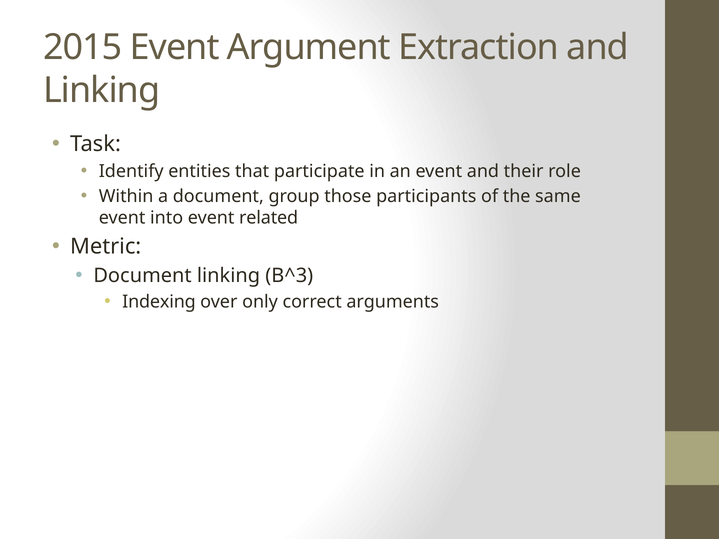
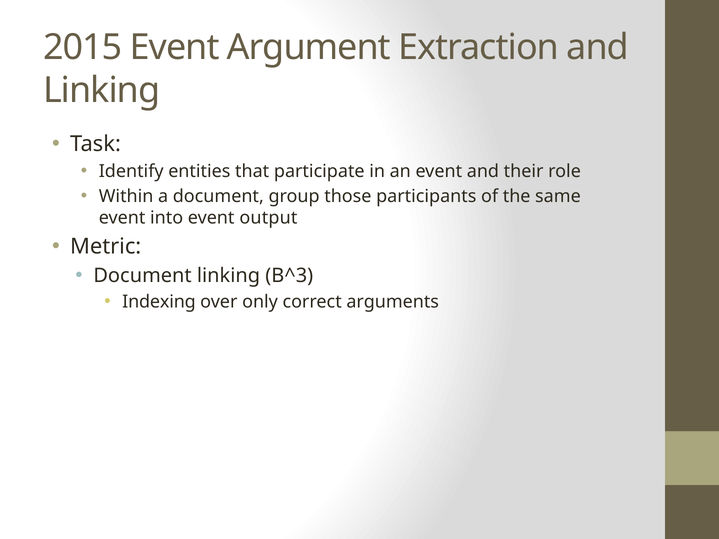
related: related -> output (268, 218)
